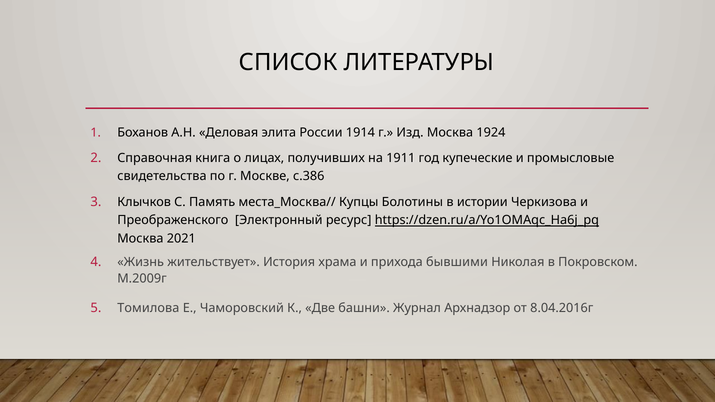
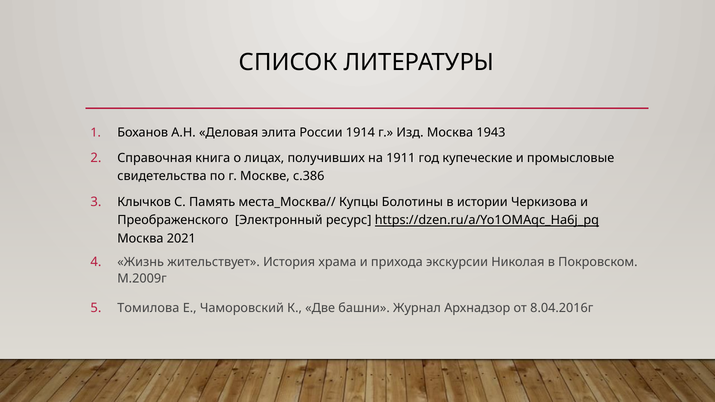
1924: 1924 -> 1943 (491, 132)
бывшими: бывшими -> экскурсии (457, 262)
